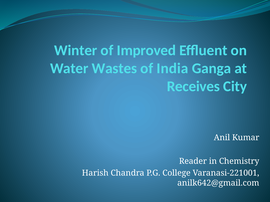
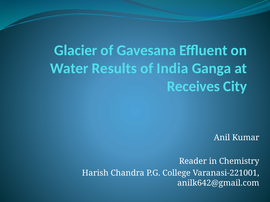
Winter: Winter -> Glacier (76, 51)
Improved: Improved -> Gavesana (146, 51)
Wastes: Wastes -> Results (114, 69)
